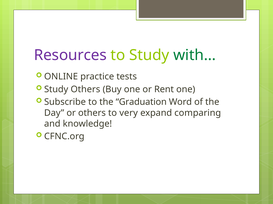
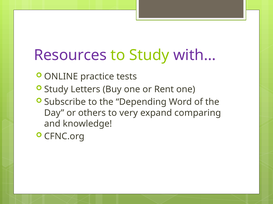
with… colour: green -> purple (195, 55)
Study Others: Others -> Letters (85, 90)
Graduation: Graduation -> Depending (141, 102)
